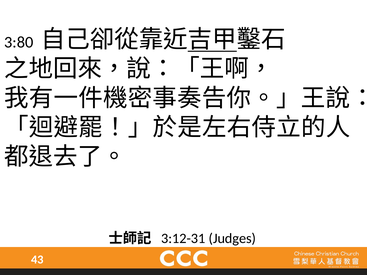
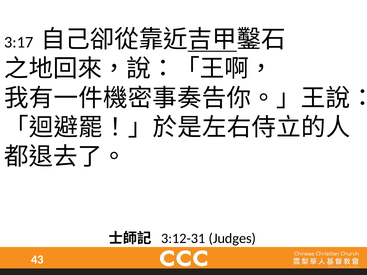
3:80: 3:80 -> 3:17 (19, 42)
